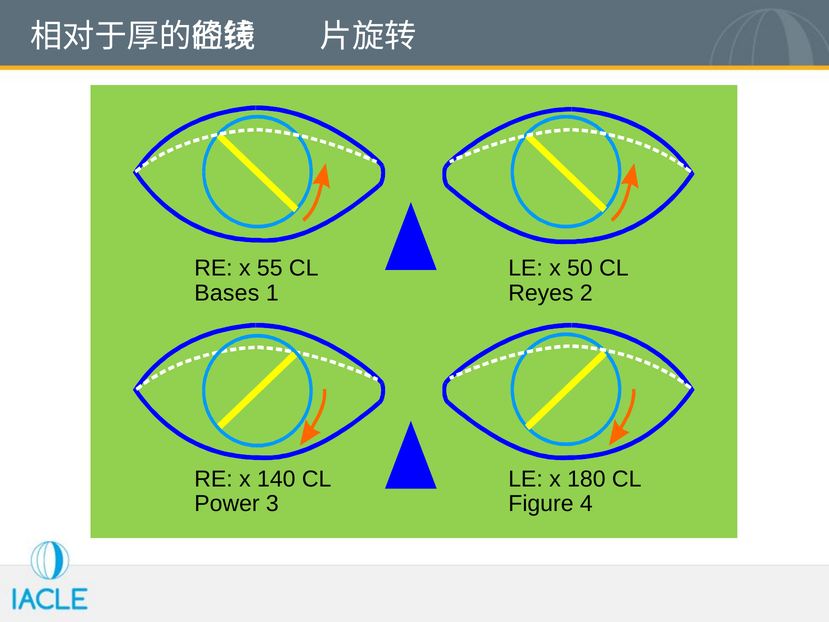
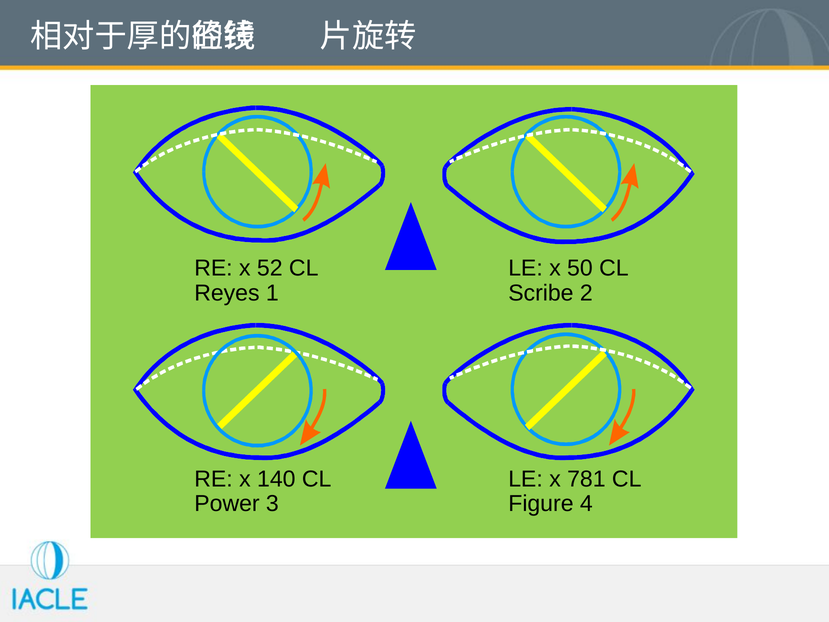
55: 55 -> 52 (270, 268)
Bases: Bases -> Reyes (227, 293)
Reyes: Reyes -> Scribe (541, 293)
180: 180 -> 781 (586, 479)
